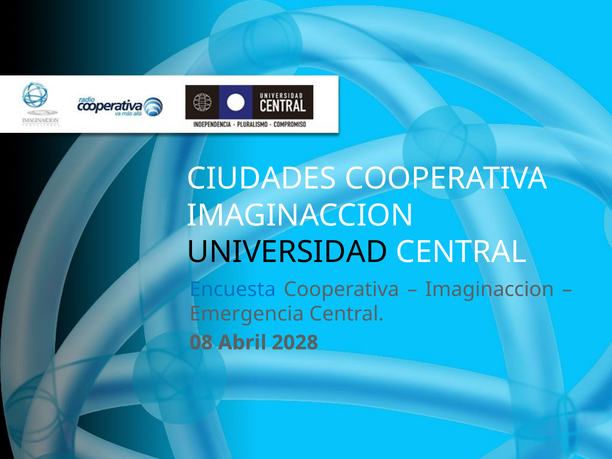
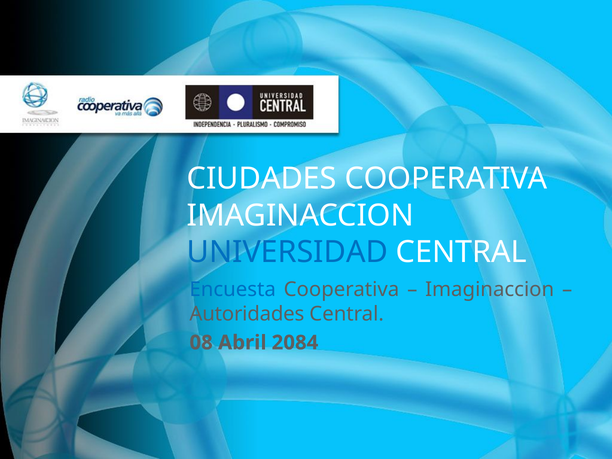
UNIVERSIDAD colour: black -> blue (287, 252)
Emergencia: Emergencia -> Autoridades (247, 314)
2028: 2028 -> 2084 (295, 343)
